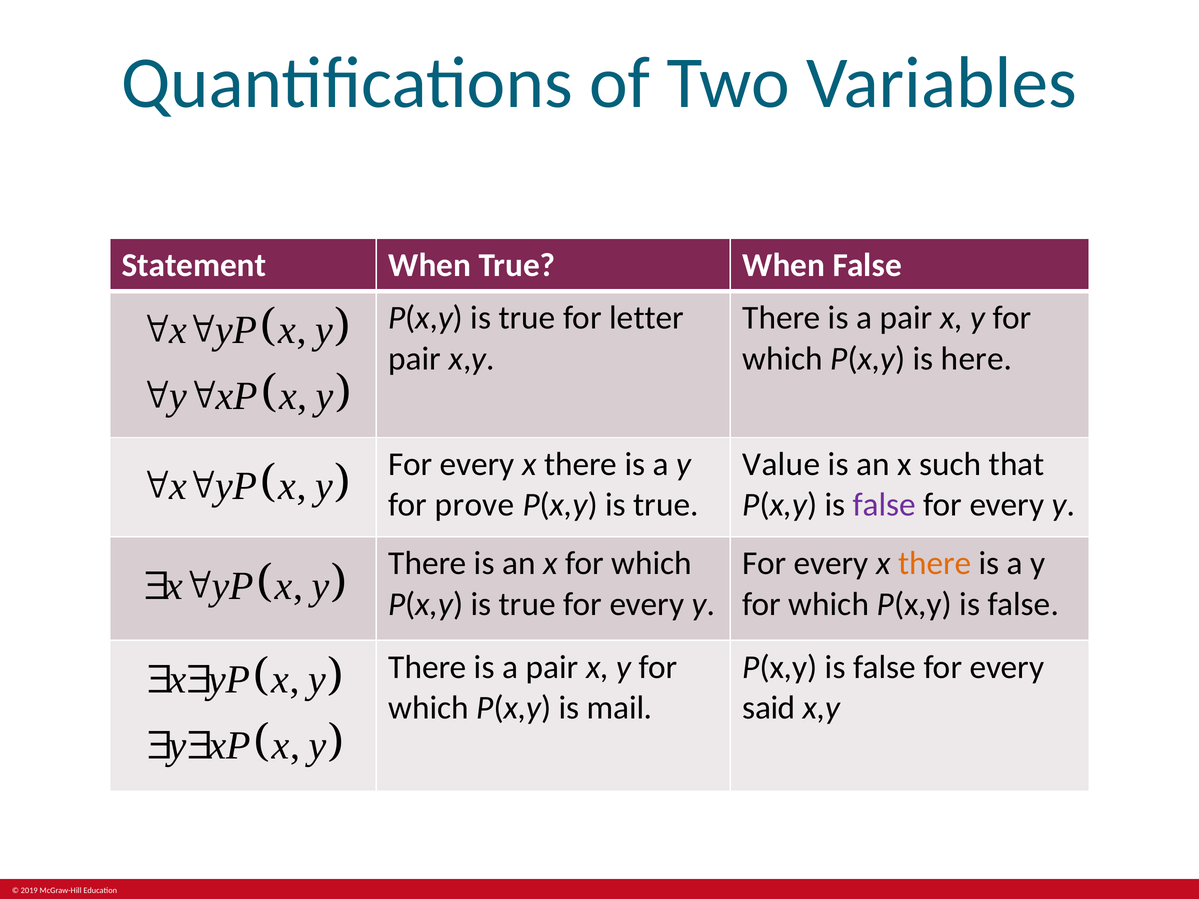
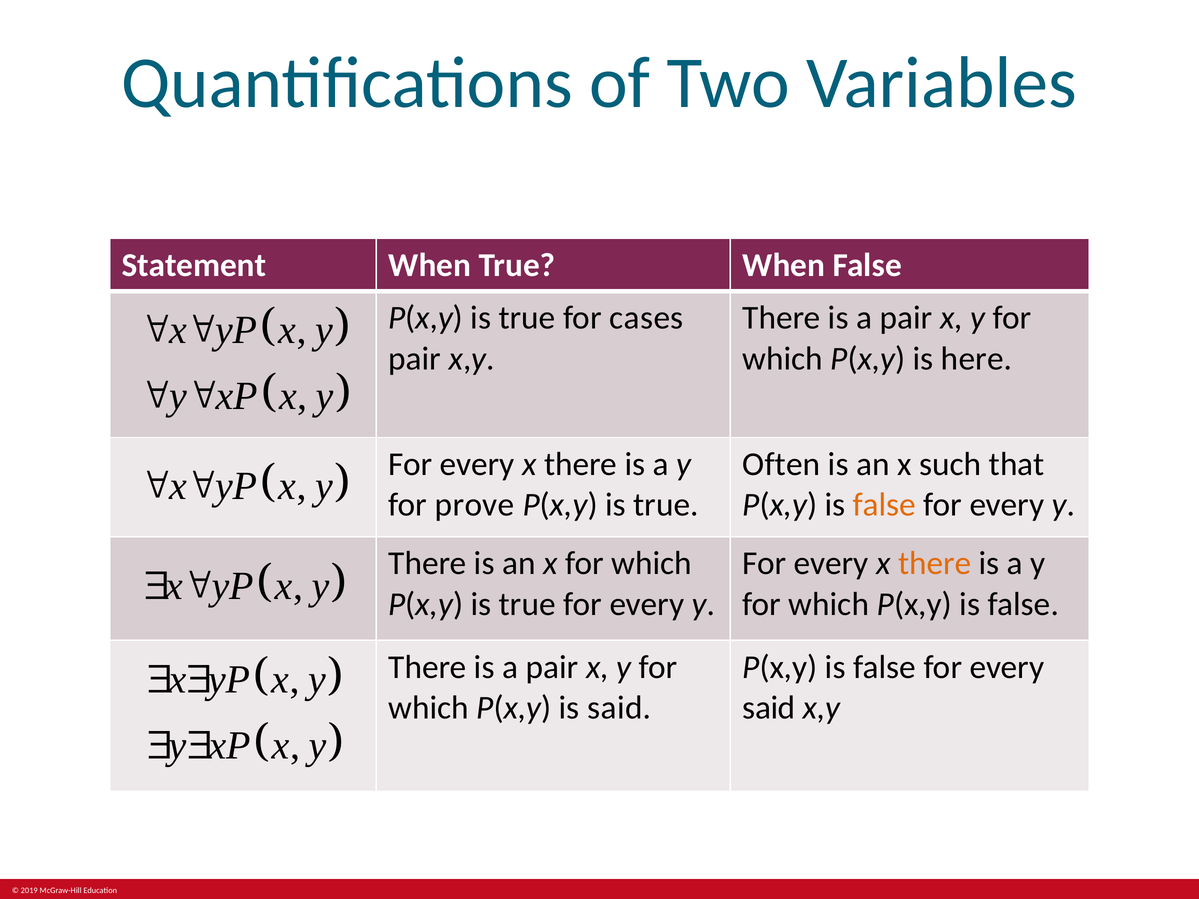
letter: letter -> cases (646, 318)
Value: Value -> Often (781, 464)
false colour: purple -> orange (884, 505)
is mail: mail -> said (619, 708)
